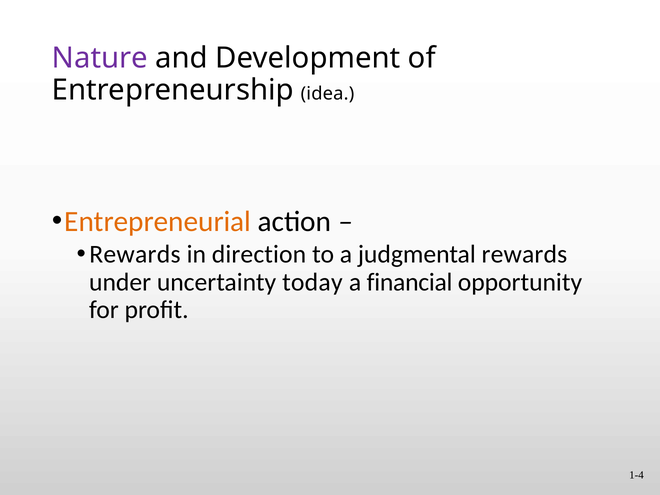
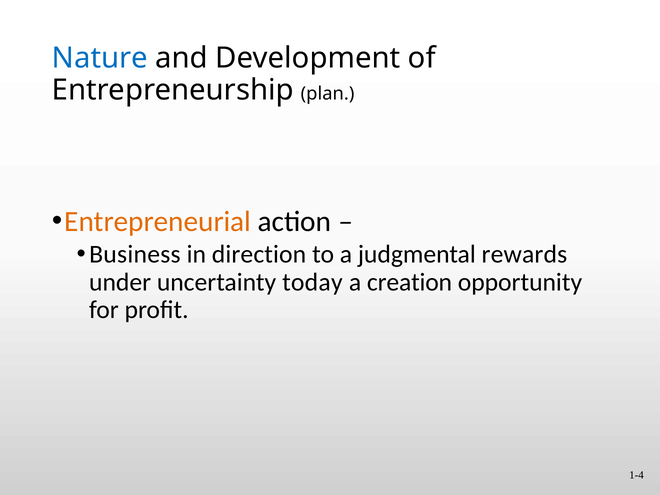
Nature colour: purple -> blue (100, 58)
idea: idea -> plan (328, 93)
Rewards: Rewards -> Business (135, 254)
financial: financial -> creation (410, 282)
